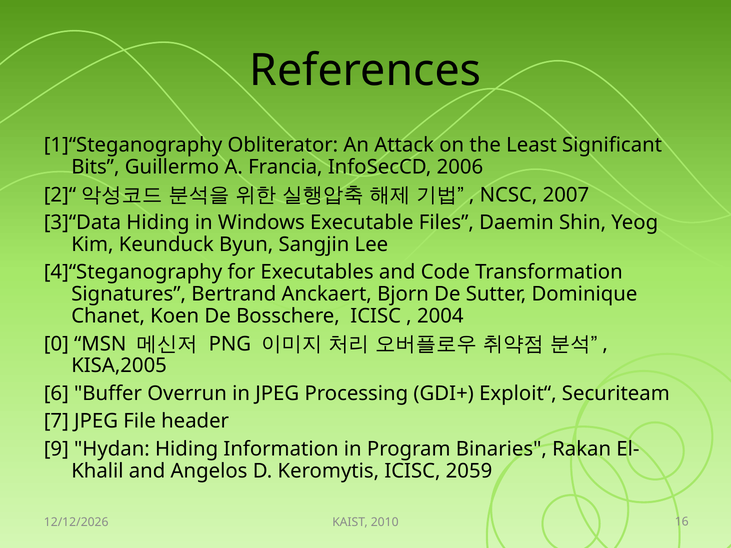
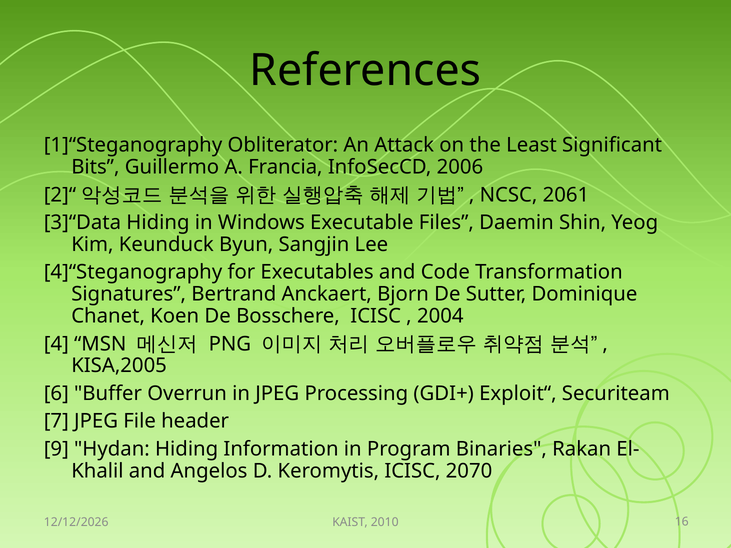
2007: 2007 -> 2061 (566, 195)
0: 0 -> 4 (56, 344)
2059: 2059 -> 2070 (469, 471)
